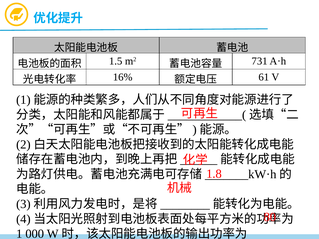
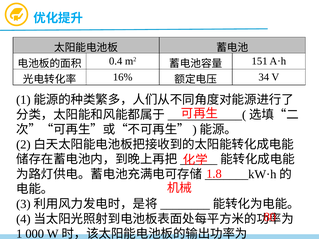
1.5: 1.5 -> 0.4 (116, 61)
731: 731 -> 151 (260, 61)
61: 61 -> 34 (264, 77)
